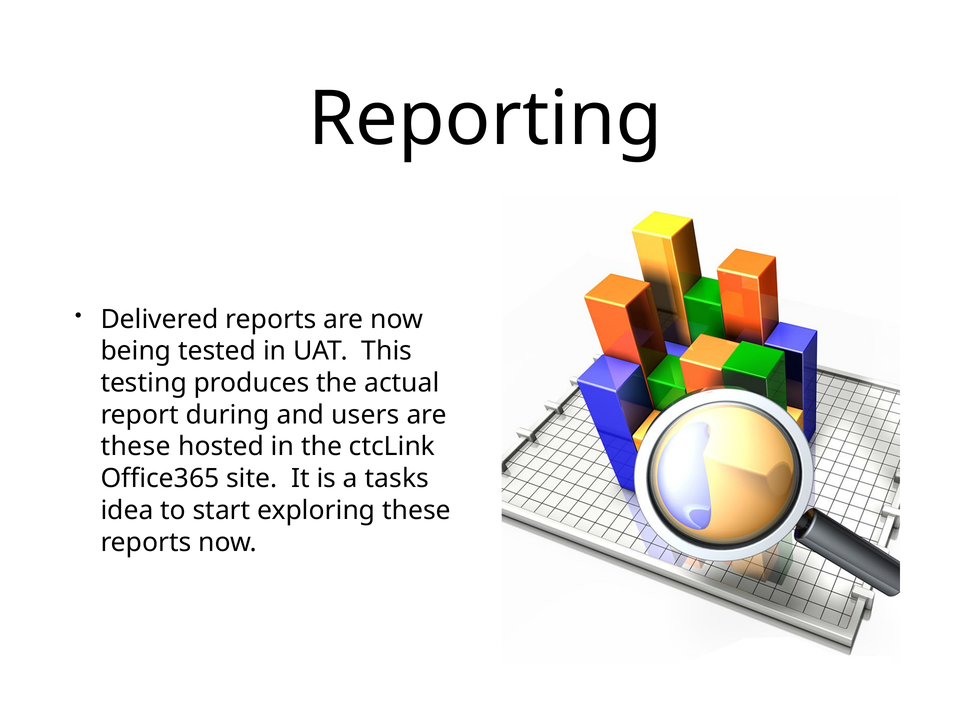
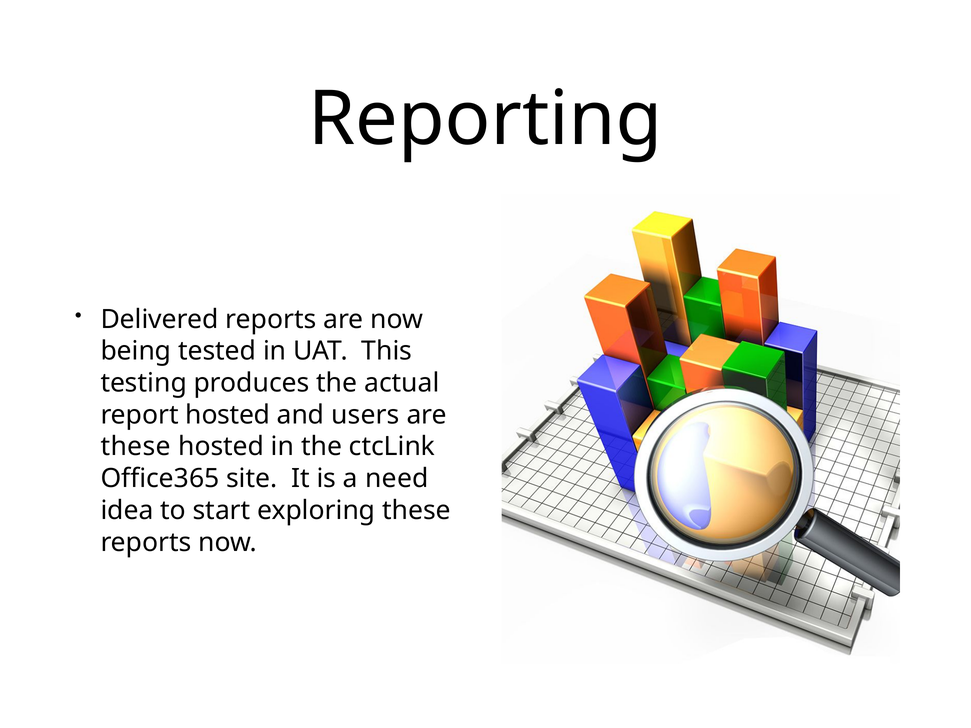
report during: during -> hosted (228, 415)
tasks: tasks -> need (397, 479)
